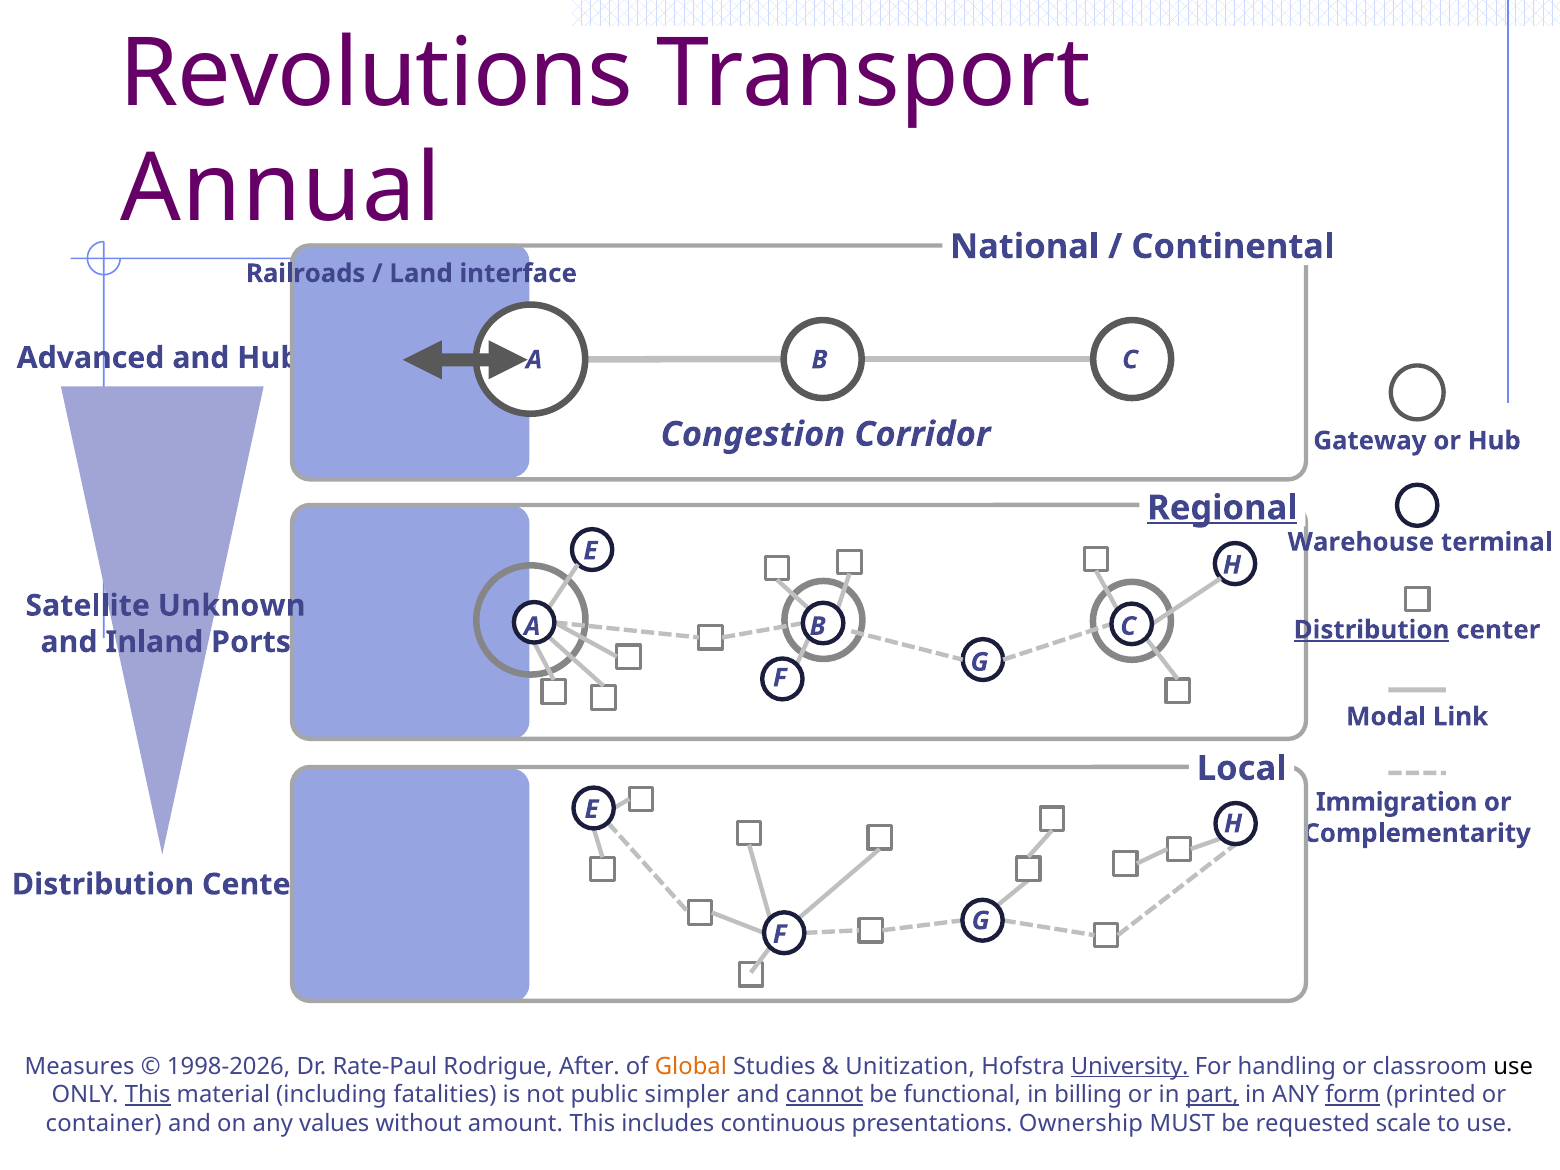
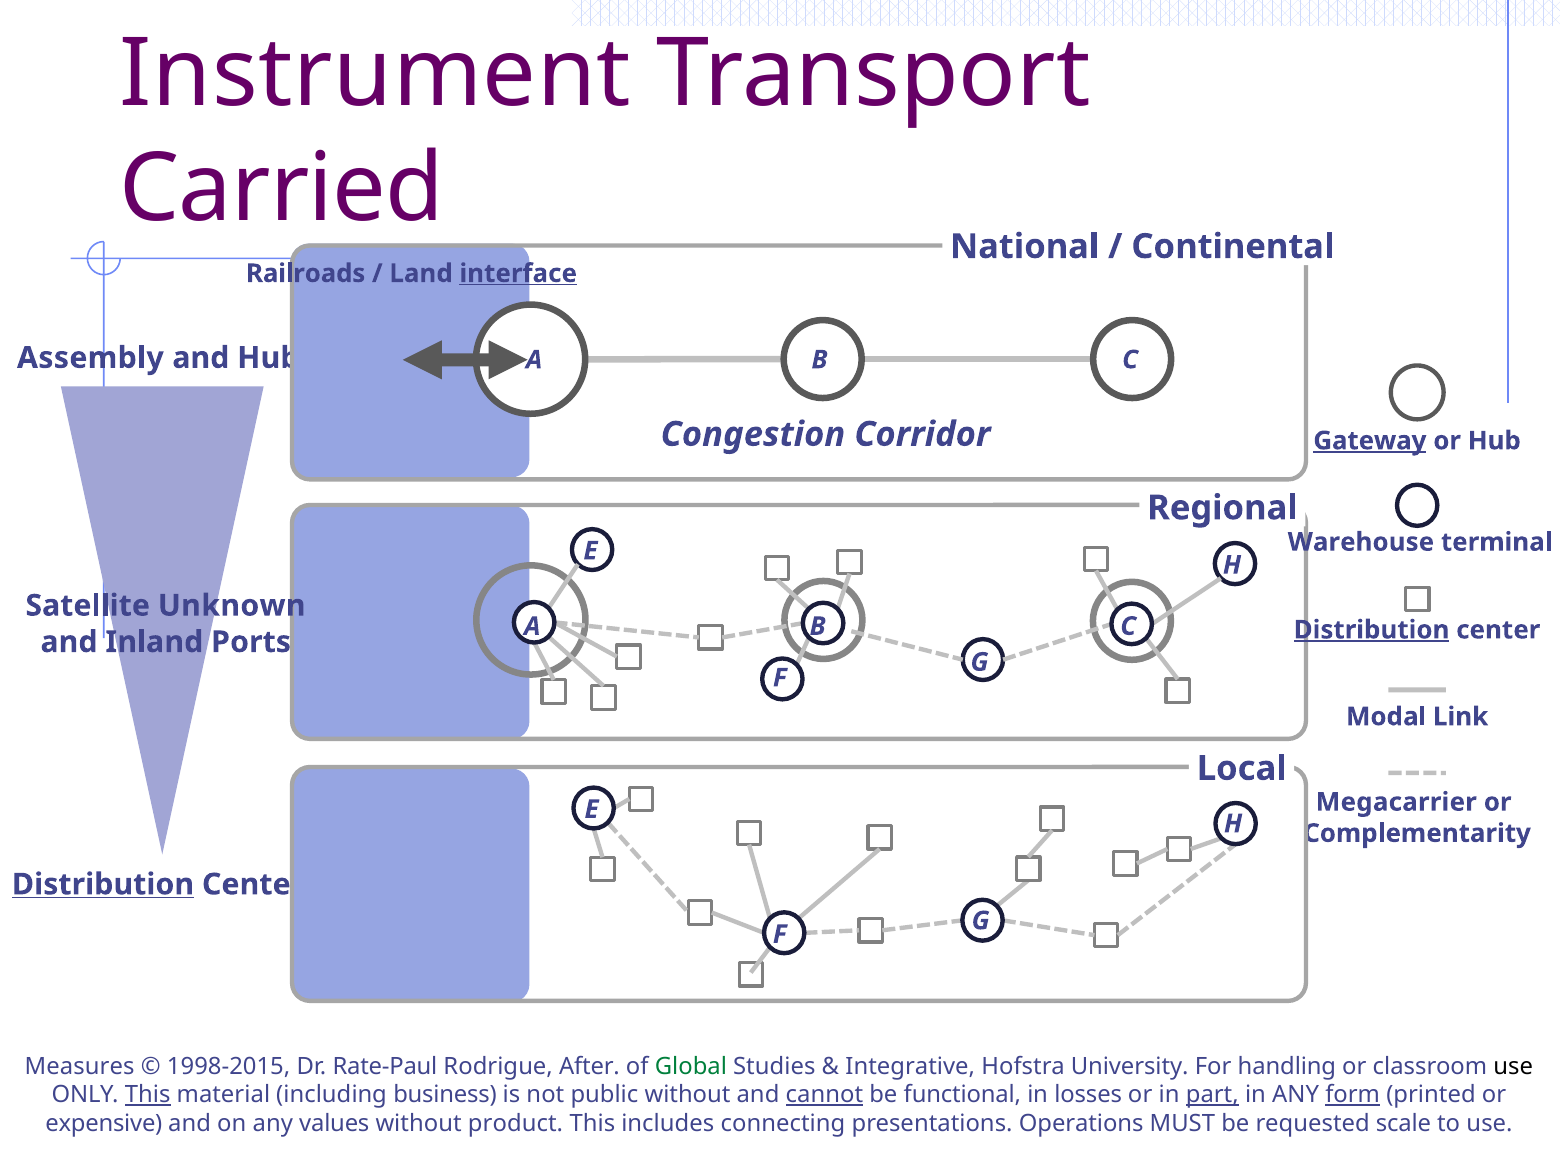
Revolutions: Revolutions -> Instrument (375, 74)
Annual: Annual -> Carried (282, 189)
interface underline: none -> present (518, 273)
Advanced: Advanced -> Assembly (90, 358)
Gateway underline: none -> present (1370, 441)
Regional underline: present -> none (1222, 508)
Immigration: Immigration -> Megacarrier (1396, 802)
Distribution underline: none -> present (103, 884)
1998-2026: 1998-2026 -> 1998-2015 (229, 1066)
Global colour: orange -> green (691, 1066)
Unitization: Unitization -> Integrative (910, 1066)
University underline: present -> none (1130, 1066)
fatalities: fatalities -> business (445, 1095)
public simpler: simpler -> without (688, 1095)
billing: billing -> losses (1088, 1095)
container: container -> expensive (104, 1124)
amount: amount -> product (516, 1124)
continuous: continuous -> connecting (783, 1124)
Ownership: Ownership -> Operations (1081, 1124)
